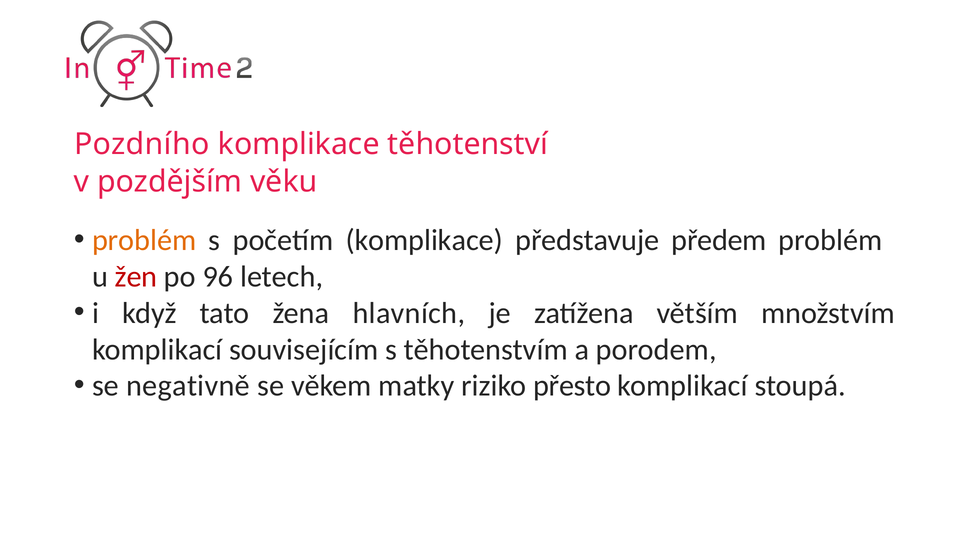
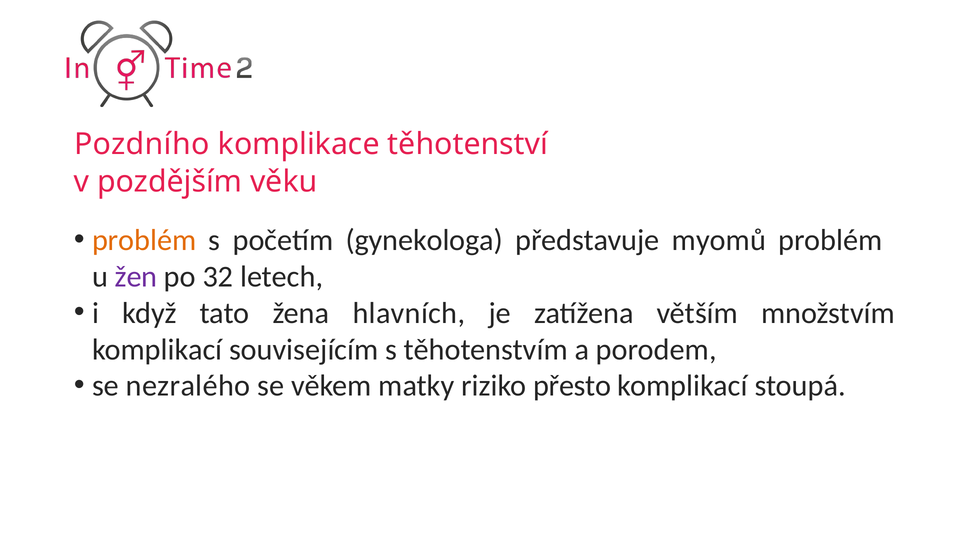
početím komplikace: komplikace -> gynekologa (424, 240)
předem: předem -> myomů (719, 240)
žen colour: red -> purple (136, 277)
96: 96 -> 32 (218, 277)
negativně: negativně -> nezralého (188, 386)
